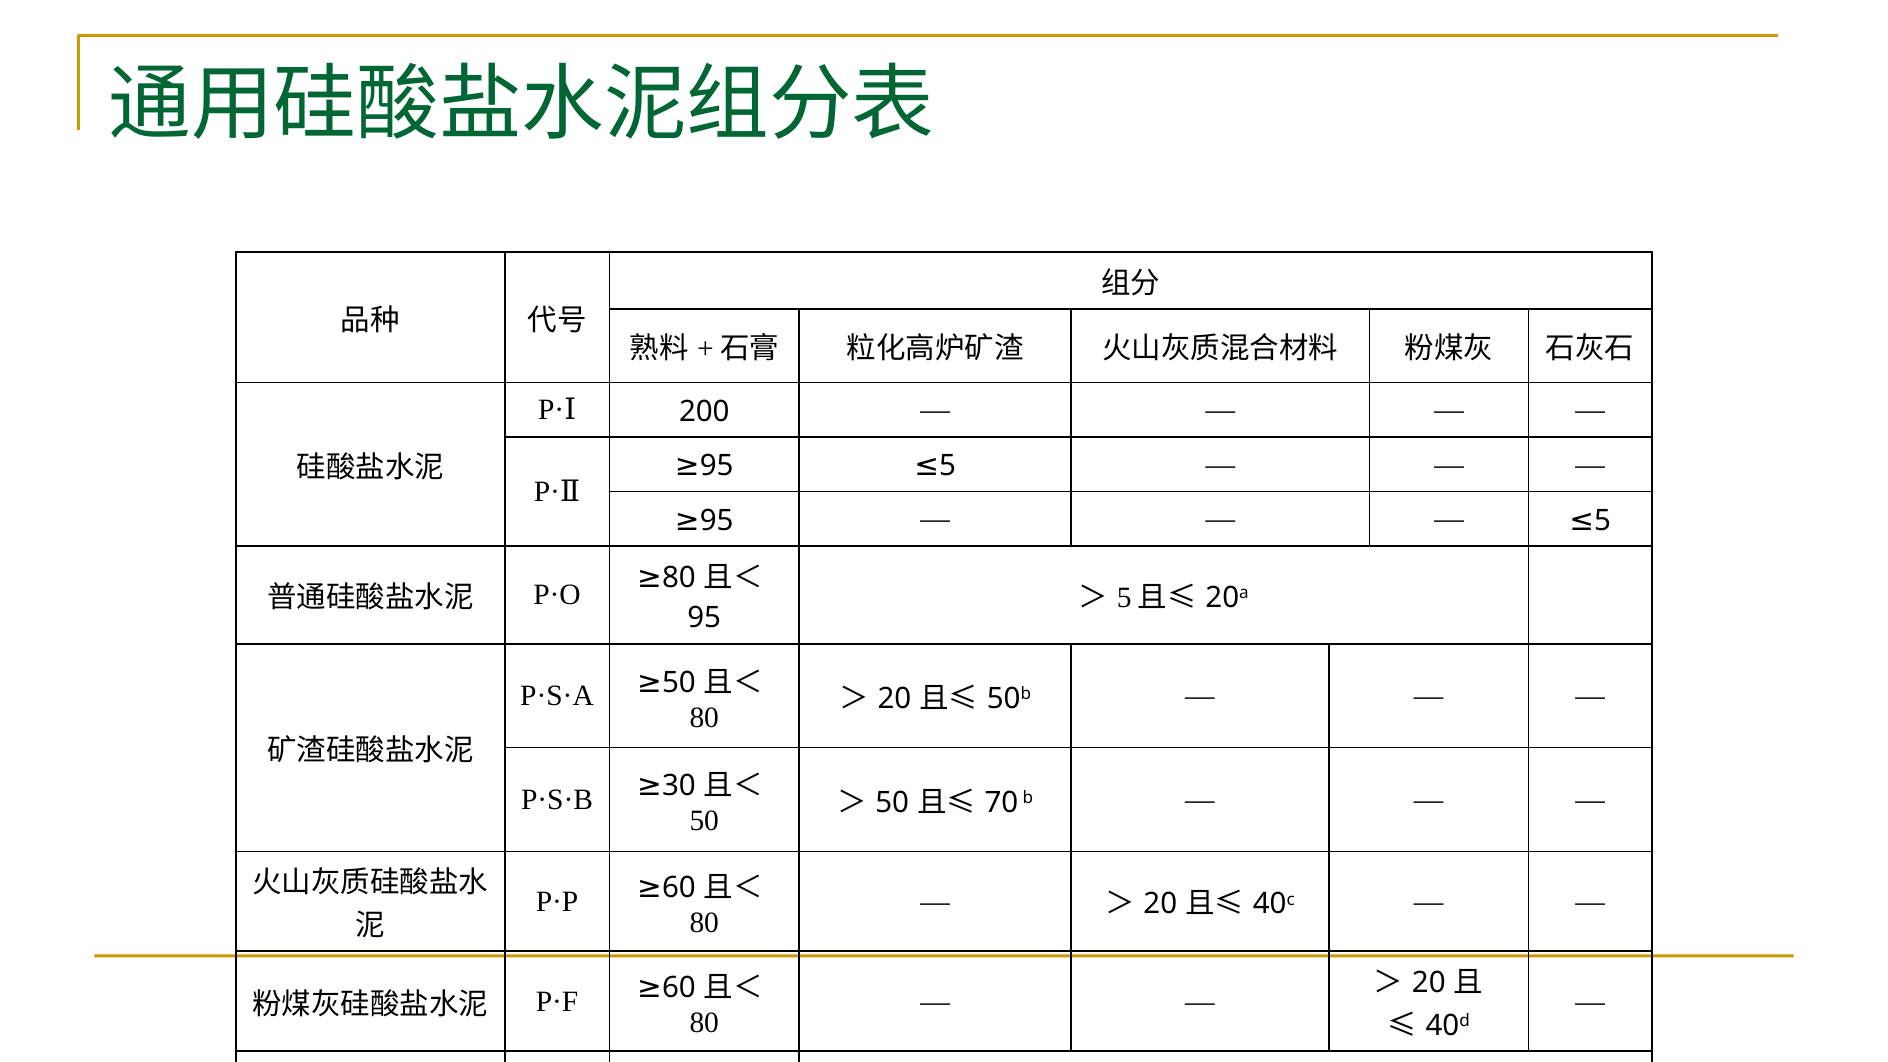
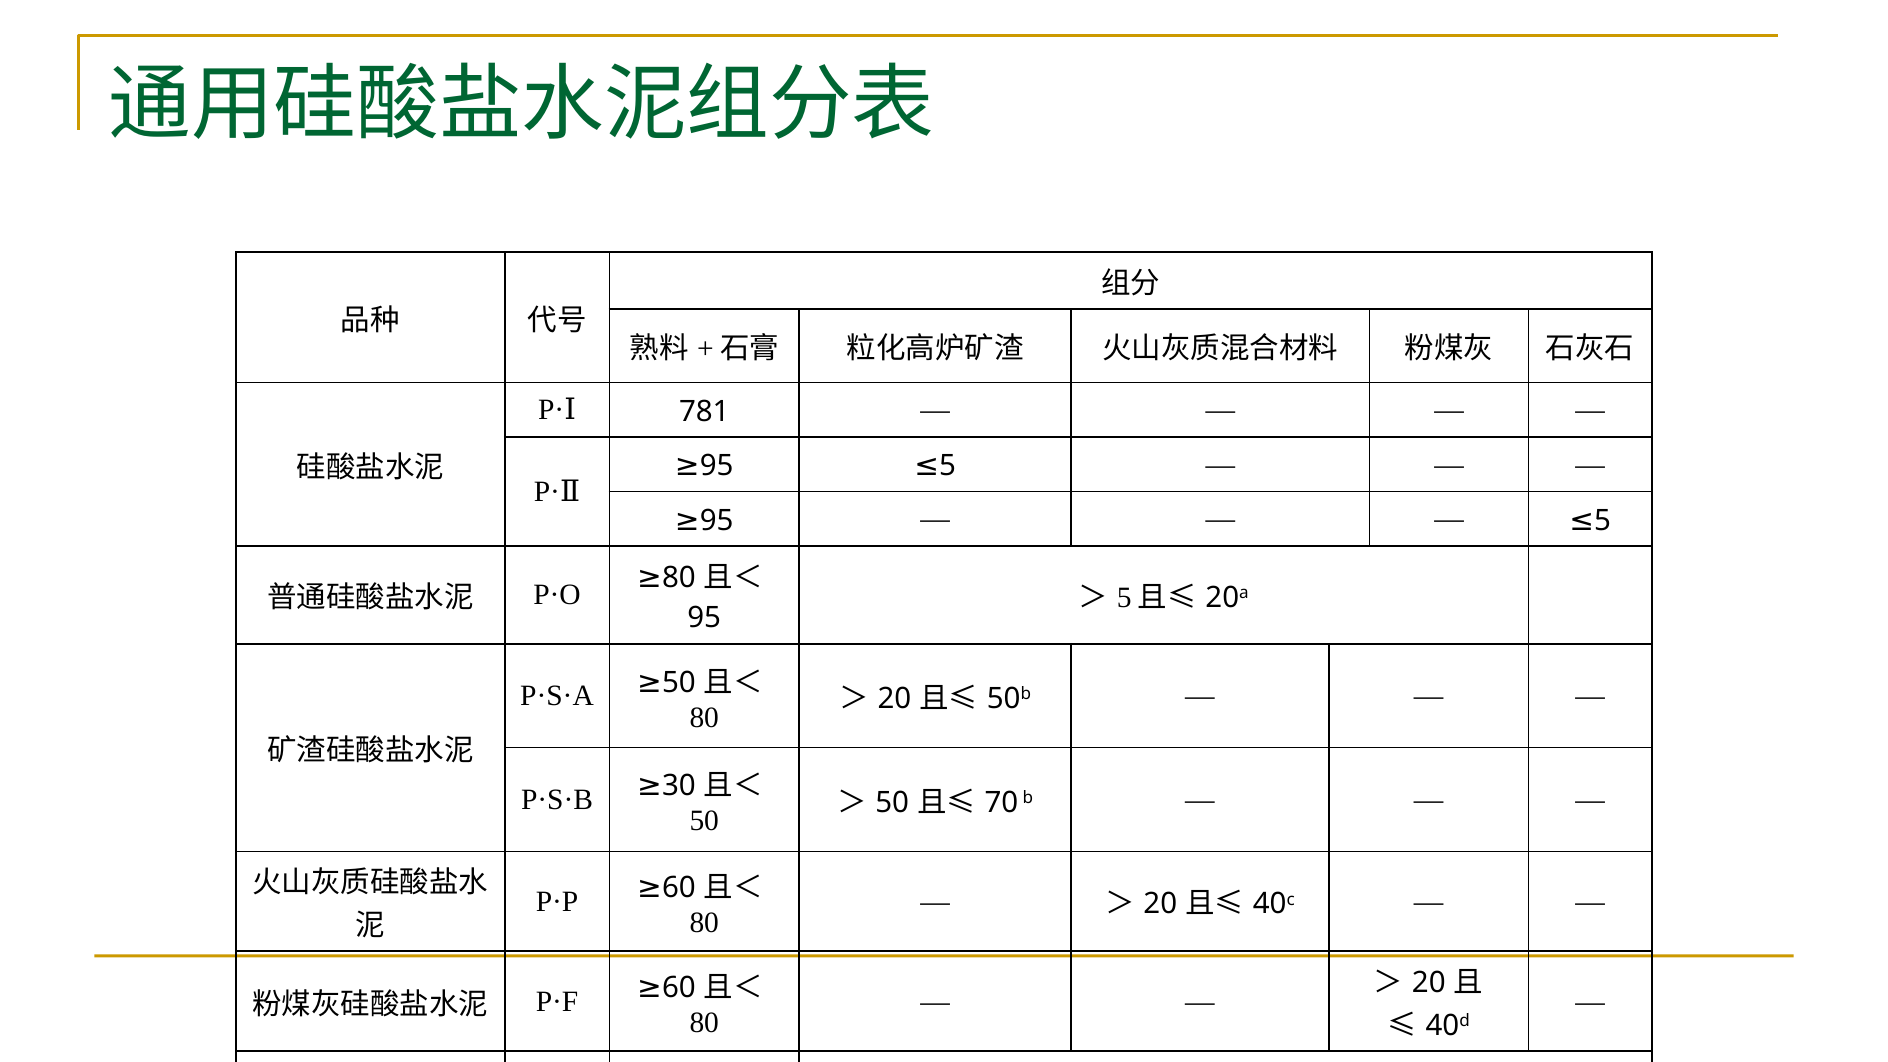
200: 200 -> 781 (704, 411)
